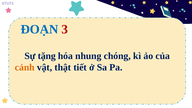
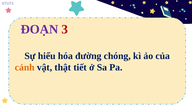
ĐOẠN colour: blue -> purple (39, 29)
tặng: tặng -> hiểu (47, 56)
nhung: nhung -> đường (88, 56)
